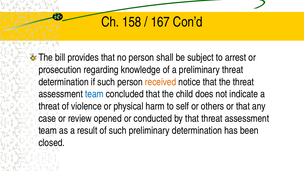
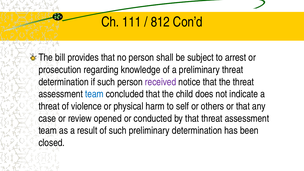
158: 158 -> 111 (132, 22)
167: 167 -> 812 (160, 22)
received colour: orange -> purple (161, 82)
